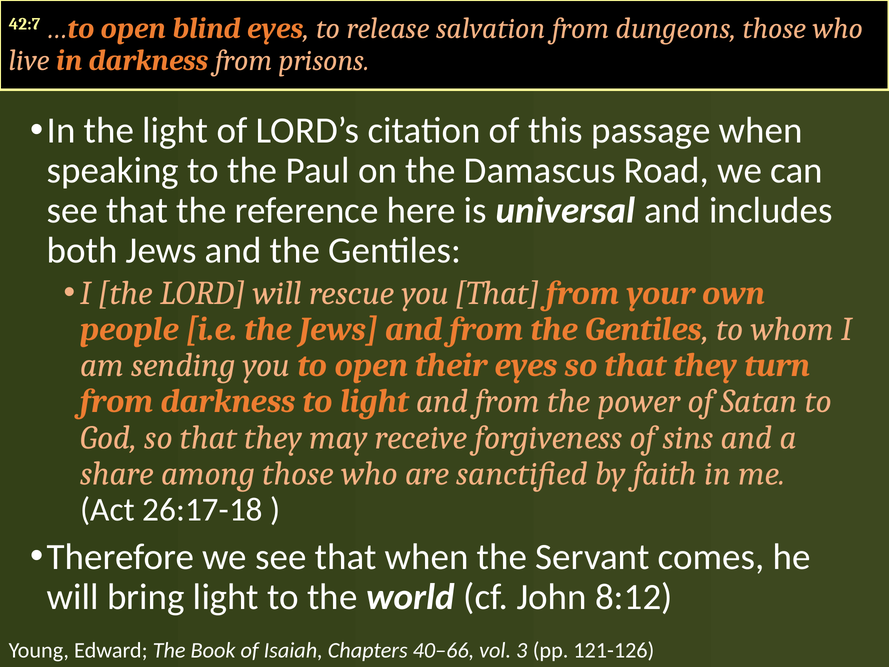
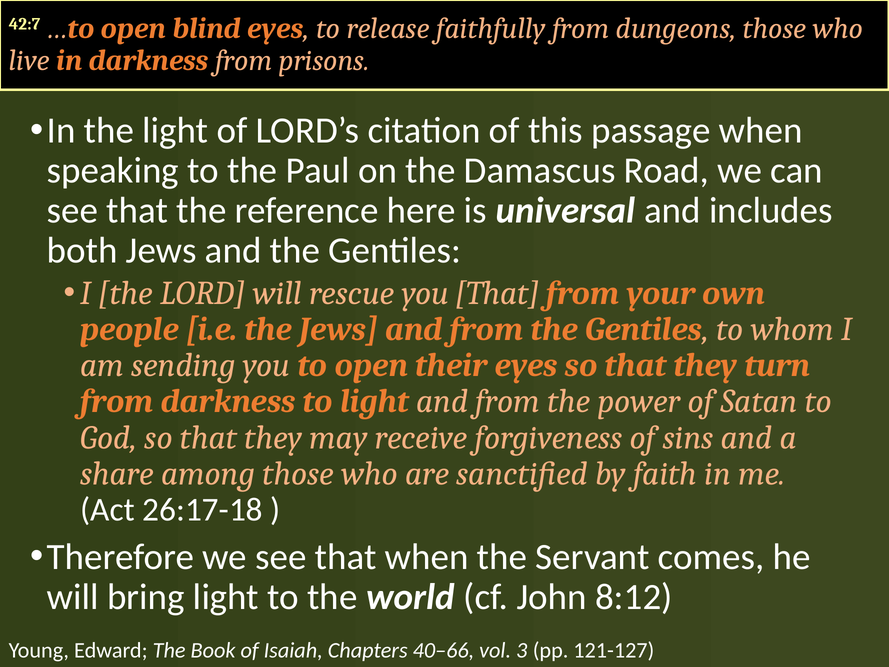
salvation: salvation -> faithfully (491, 29)
121-126: 121-126 -> 121-127 (614, 650)
